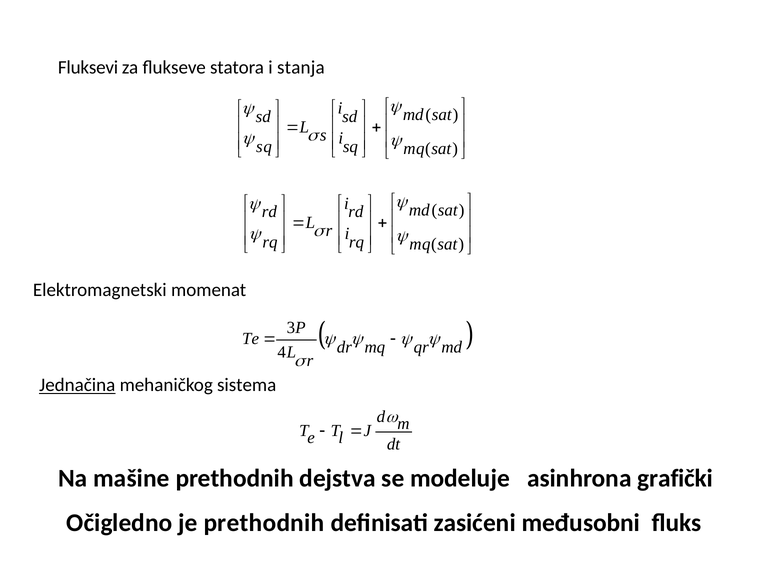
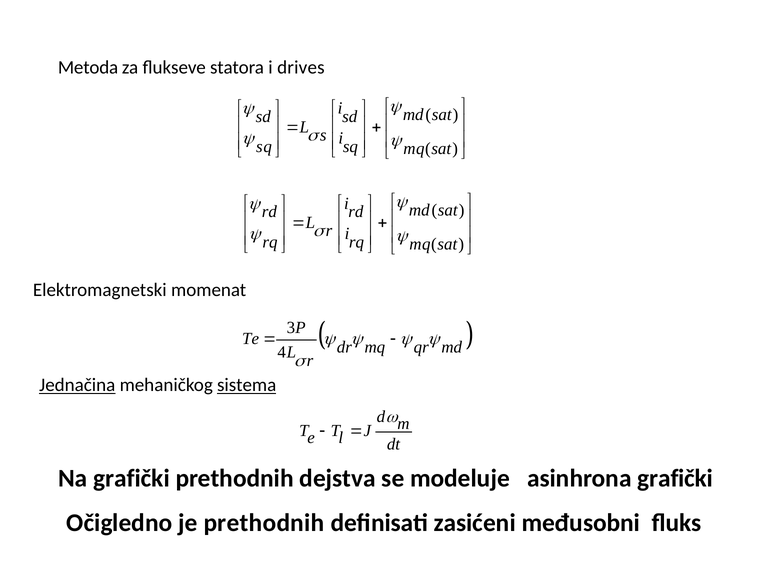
Fluksevi: Fluksevi -> Metoda (88, 67)
stanja: stanja -> drives (301, 67)
sistema underline: none -> present (247, 385)
Na mašine: mašine -> grafički (131, 478)
